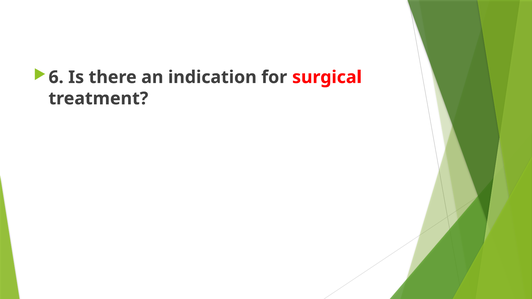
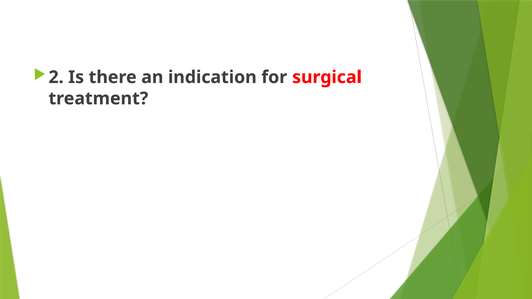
6: 6 -> 2 (56, 77)
